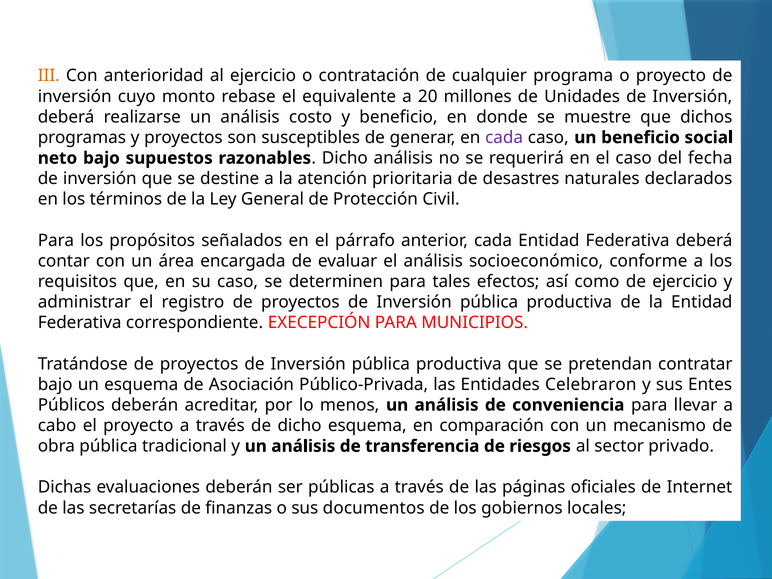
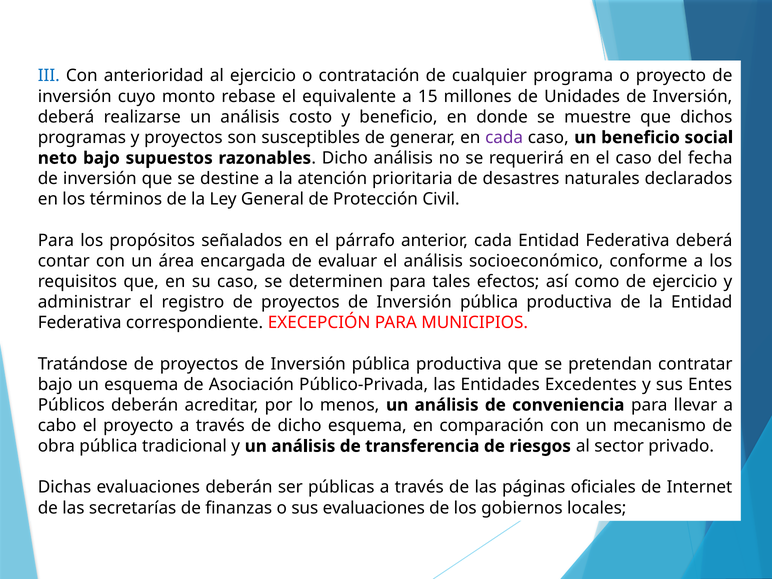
III colour: orange -> blue (49, 76)
20: 20 -> 15 (428, 96)
Celebraron: Celebraron -> Excedentes (591, 384)
sus documentos: documentos -> evaluaciones (374, 508)
